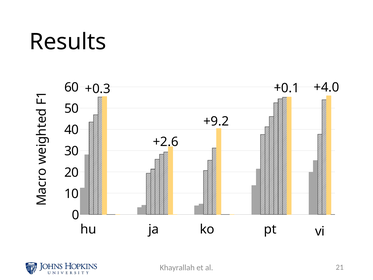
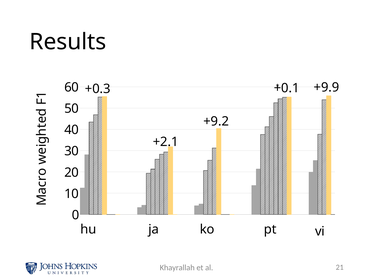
+4.0: +4.0 -> +9.9 (327, 87)
+2.6: +2.6 -> +2.1 (166, 142)
